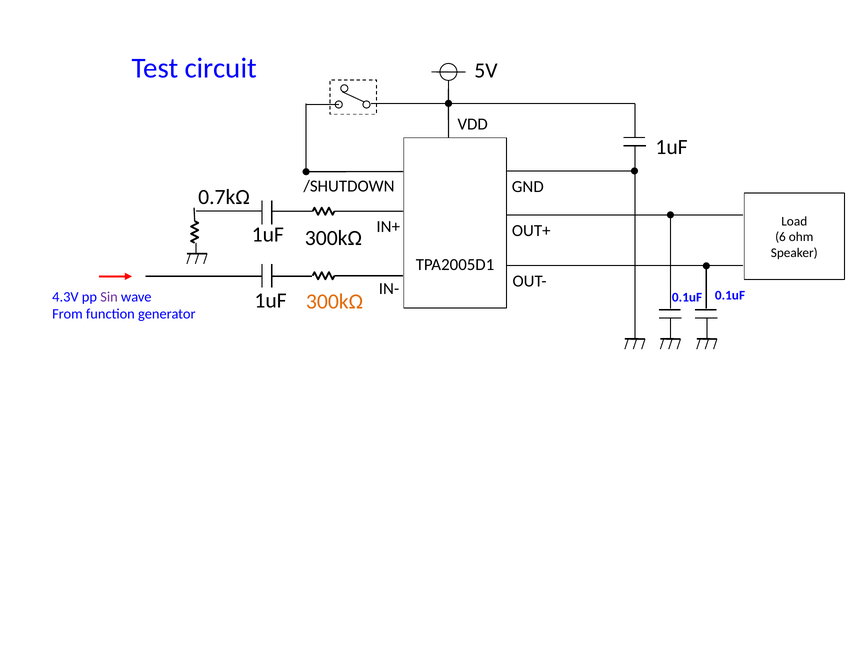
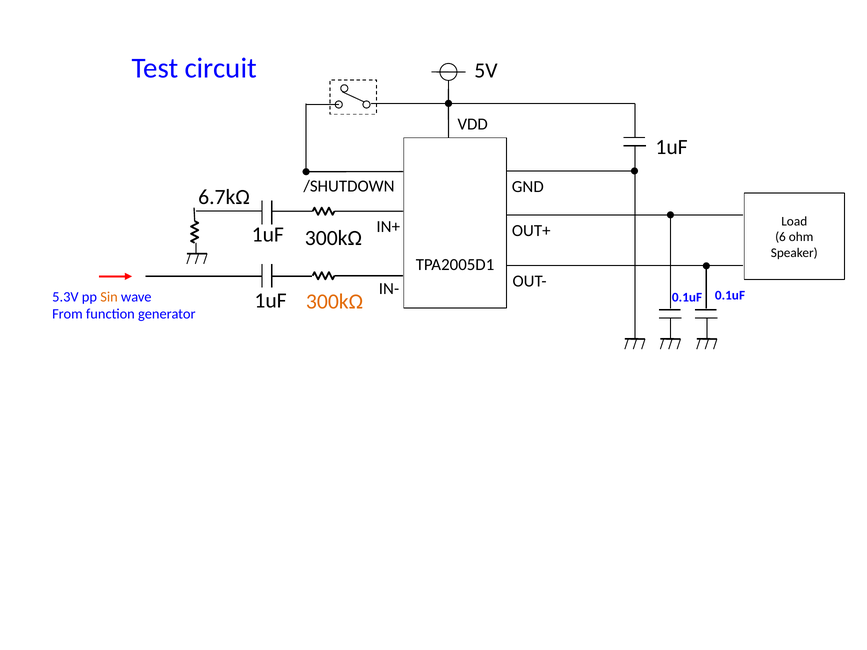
0.7kΩ: 0.7kΩ -> 6.7kΩ (224, 197)
4.3V: 4.3V -> 5.3V (65, 297)
Sin colour: purple -> orange (109, 297)
